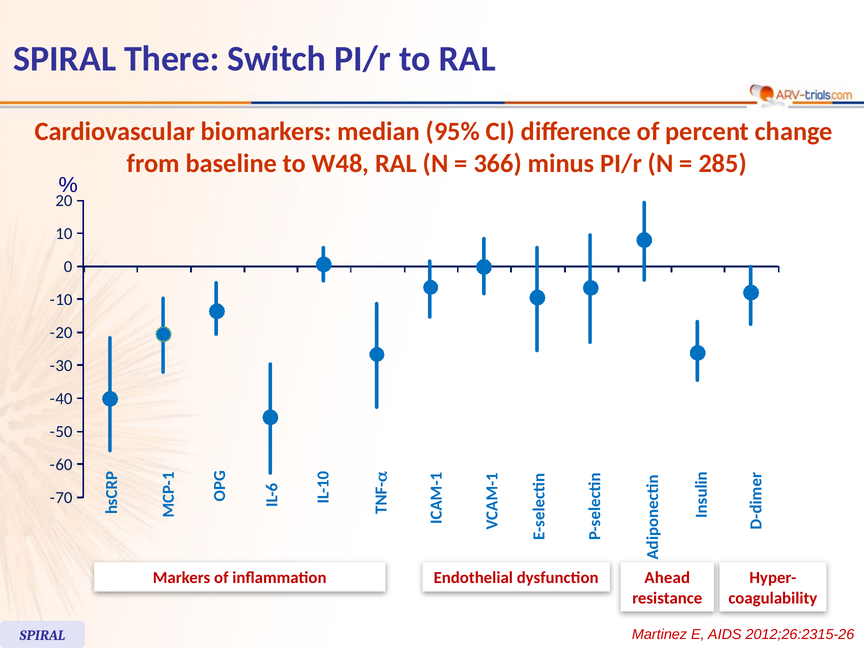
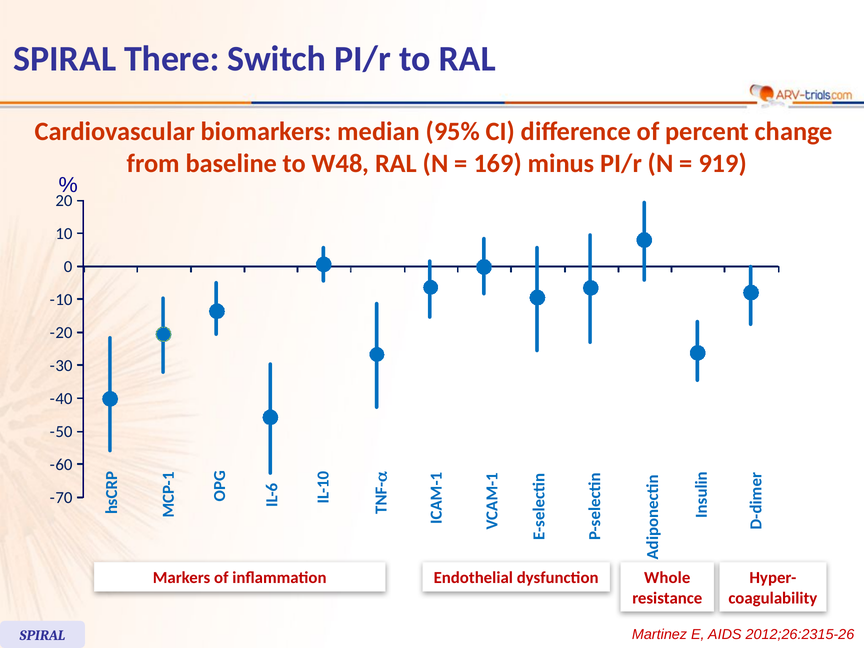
366: 366 -> 169 (498, 163)
285: 285 -> 919 (723, 163)
Ahead: Ahead -> Whole (667, 578)
